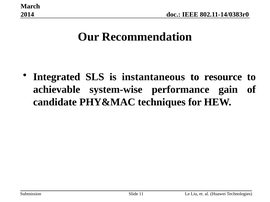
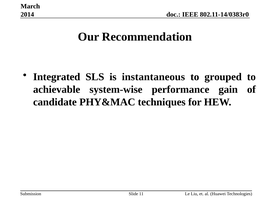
resource: resource -> grouped (223, 77)
